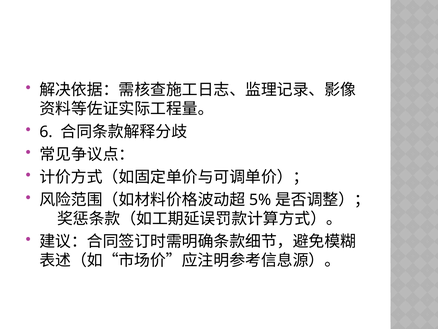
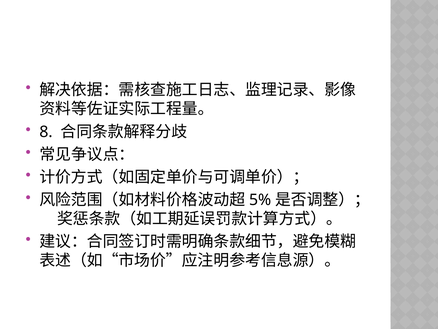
6: 6 -> 8 (46, 132)
